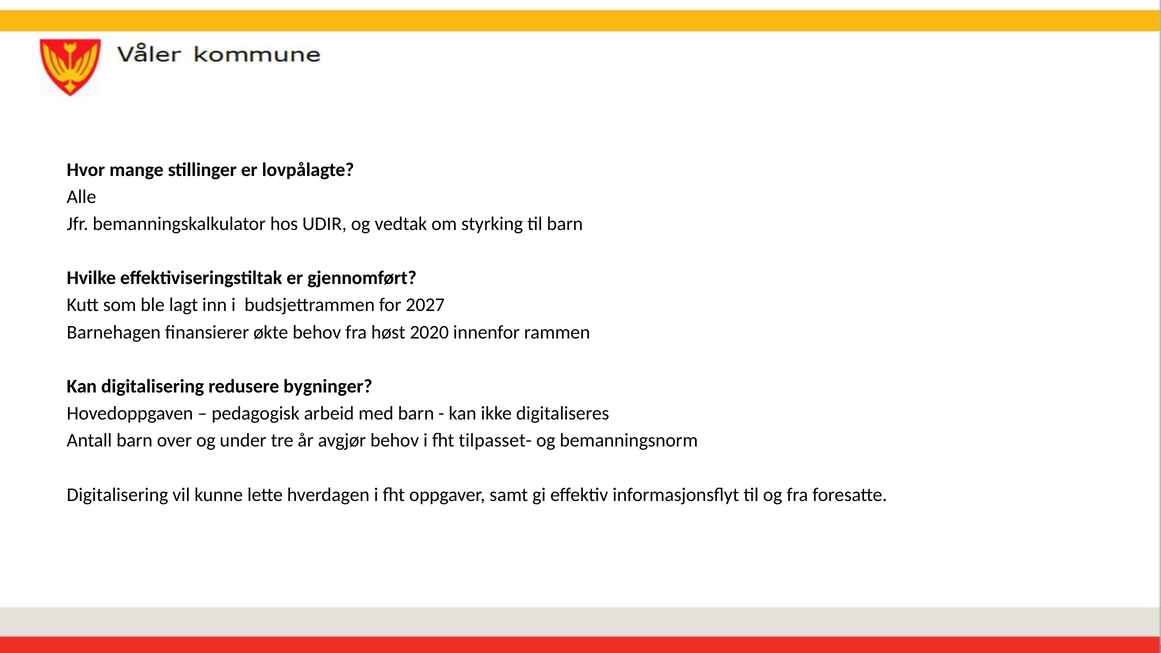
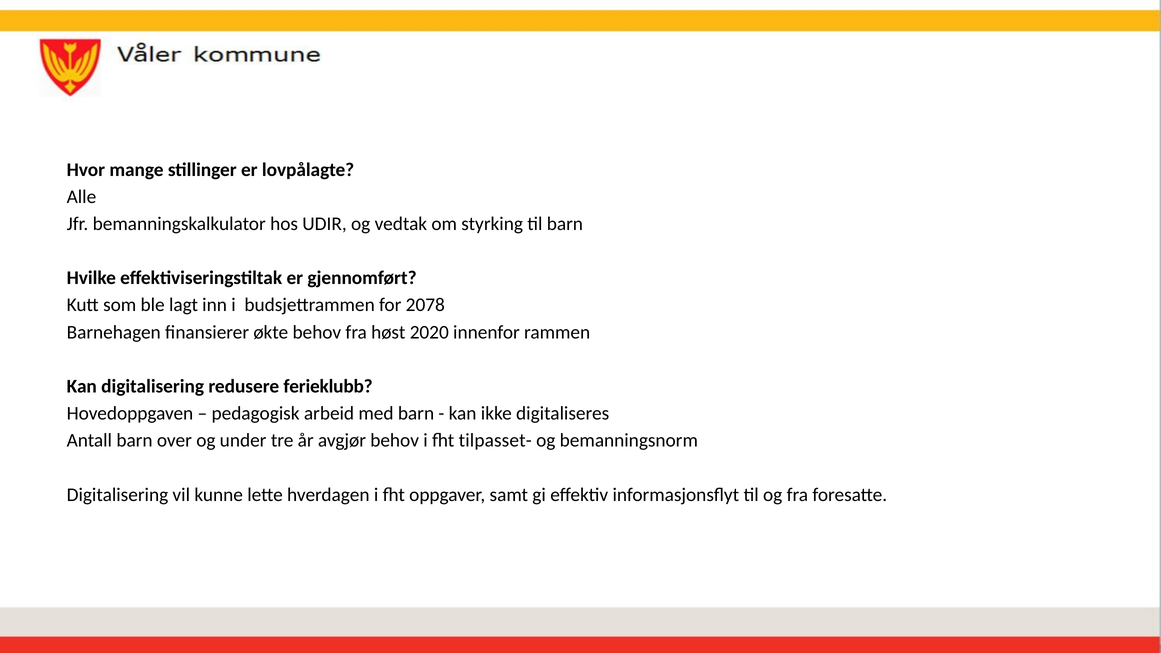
2027: 2027 -> 2078 (425, 305)
bygninger: bygninger -> ferieklubb (328, 386)
